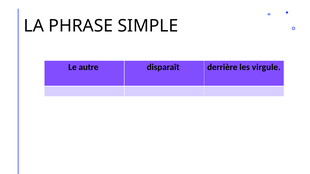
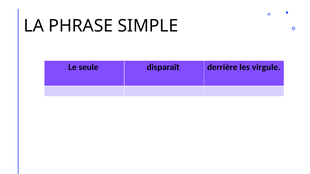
autre: autre -> seule (89, 67)
